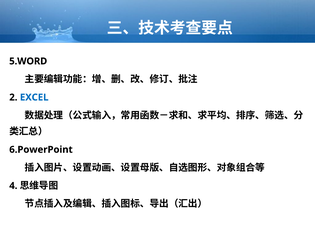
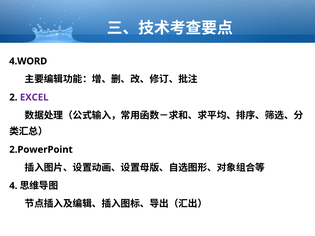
5.WORD: 5.WORD -> 4.WORD (28, 61)
EXCEL colour: blue -> purple (34, 97)
6.PowerPoint: 6.PowerPoint -> 2.PowerPoint (41, 150)
